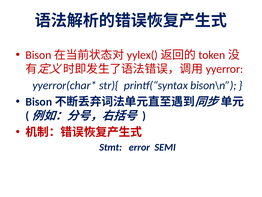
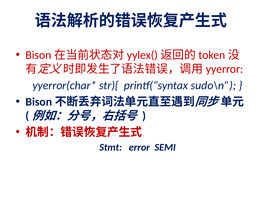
bison\n: bison\n -> sudo\n (213, 85)
